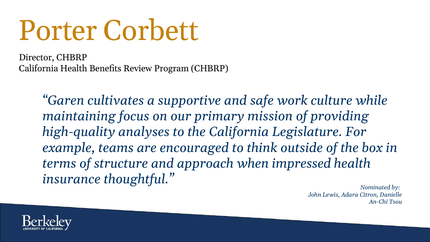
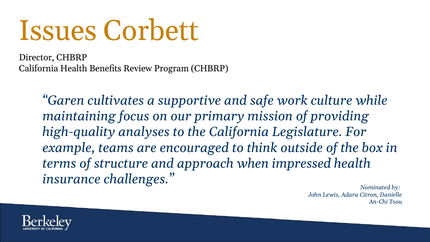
Porter: Porter -> Issues (58, 31)
thoughtful: thoughtful -> challenges (139, 179)
